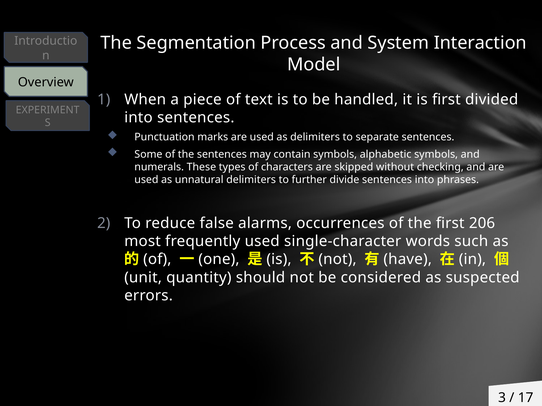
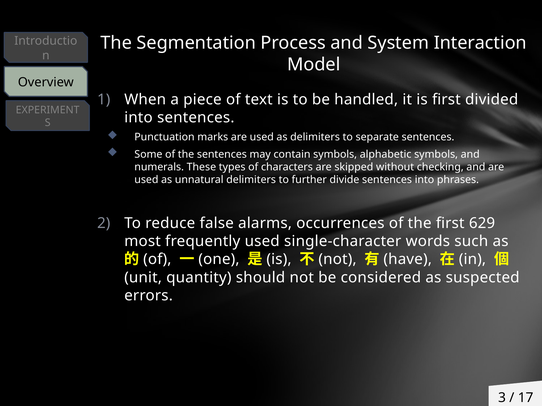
206: 206 -> 629 (482, 223)
